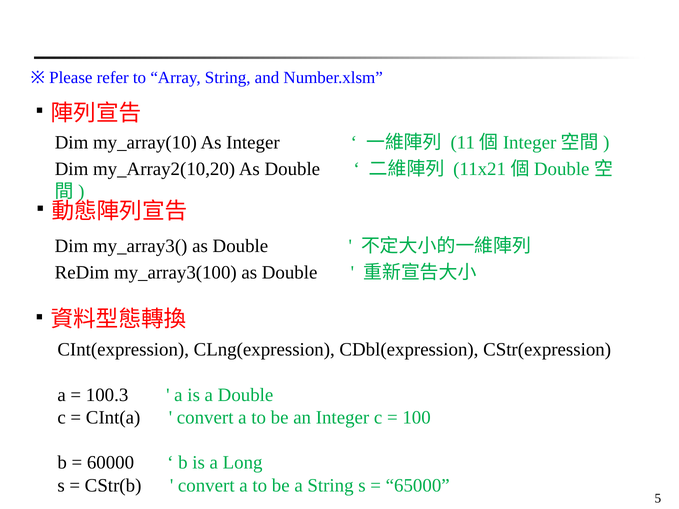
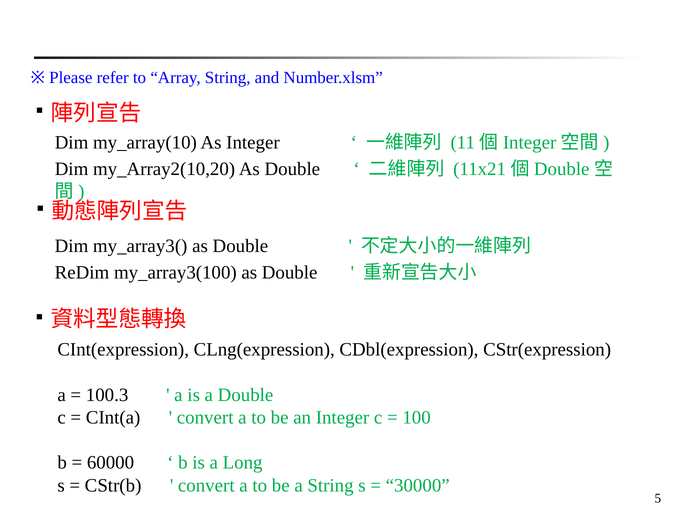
65000: 65000 -> 30000 (418, 486)
